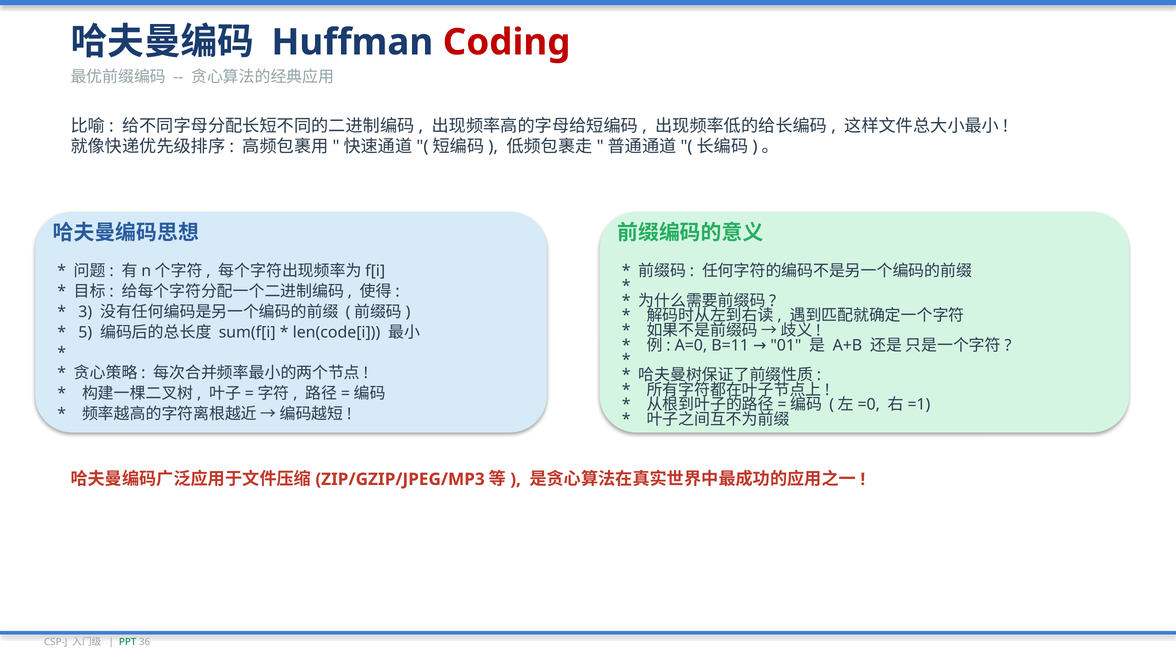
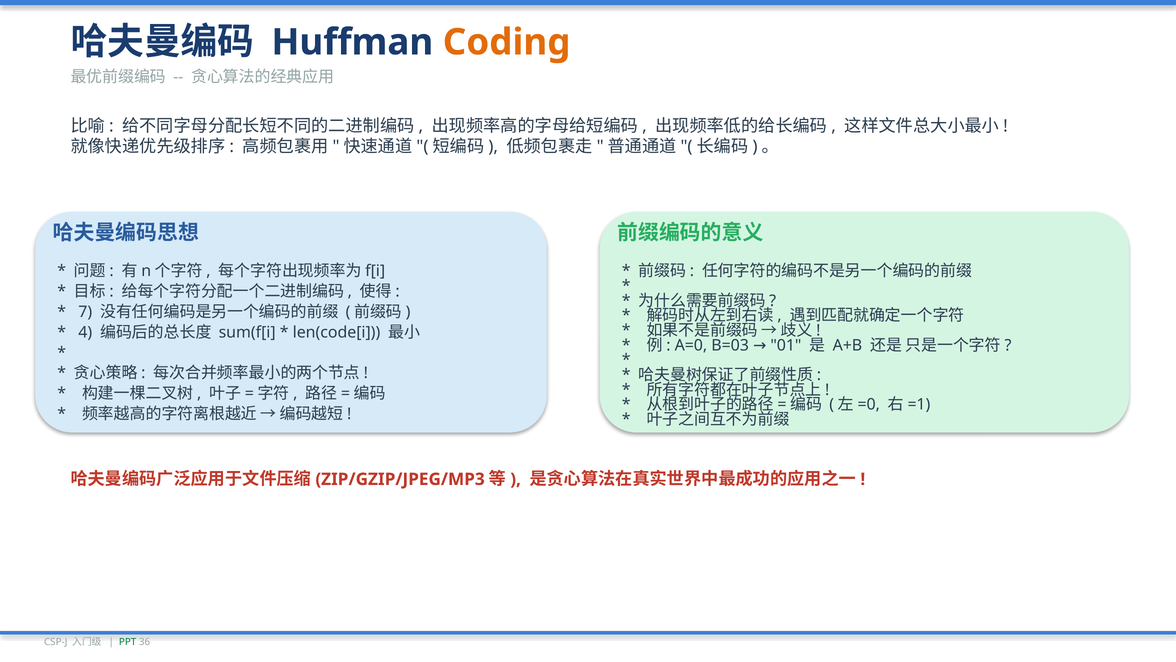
Coding colour: red -> orange (507, 42)
3: 3 -> 7 (85, 312)
5: 5 -> 4 (85, 332)
B=11: B=11 -> B=03 (730, 345)
